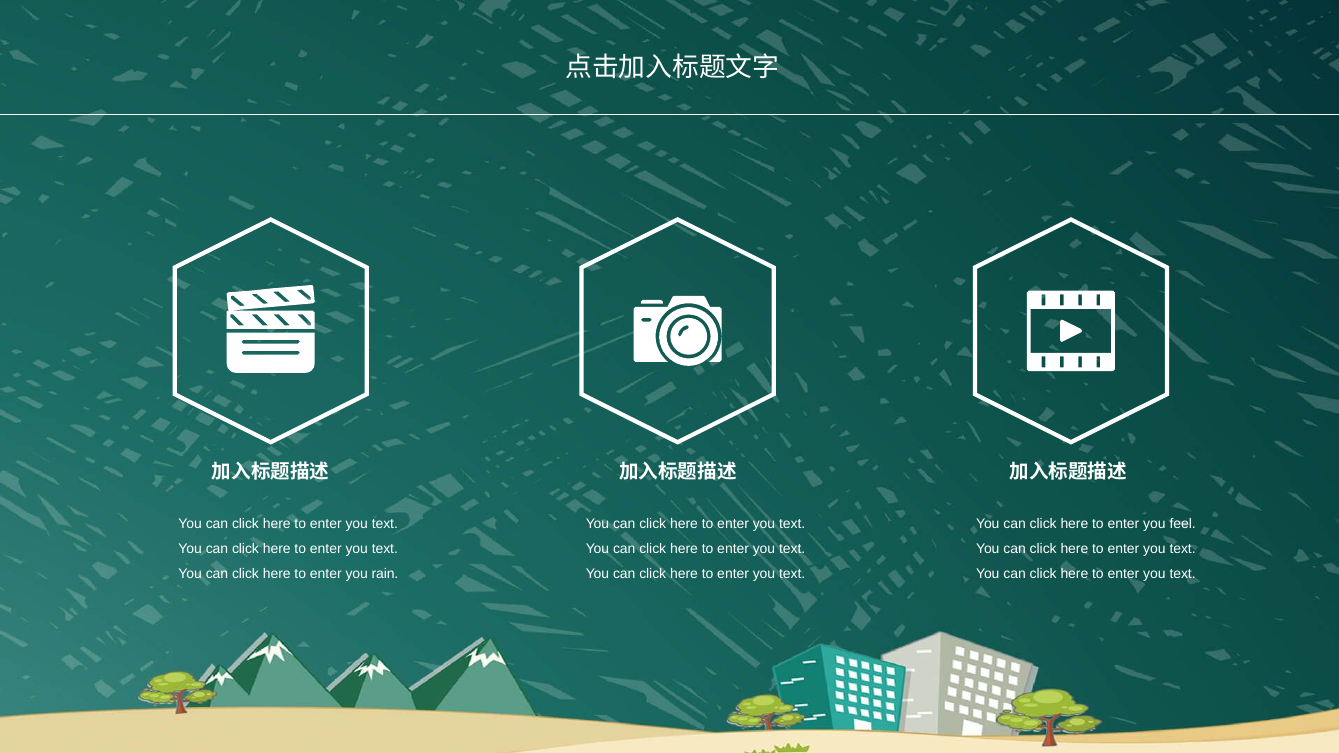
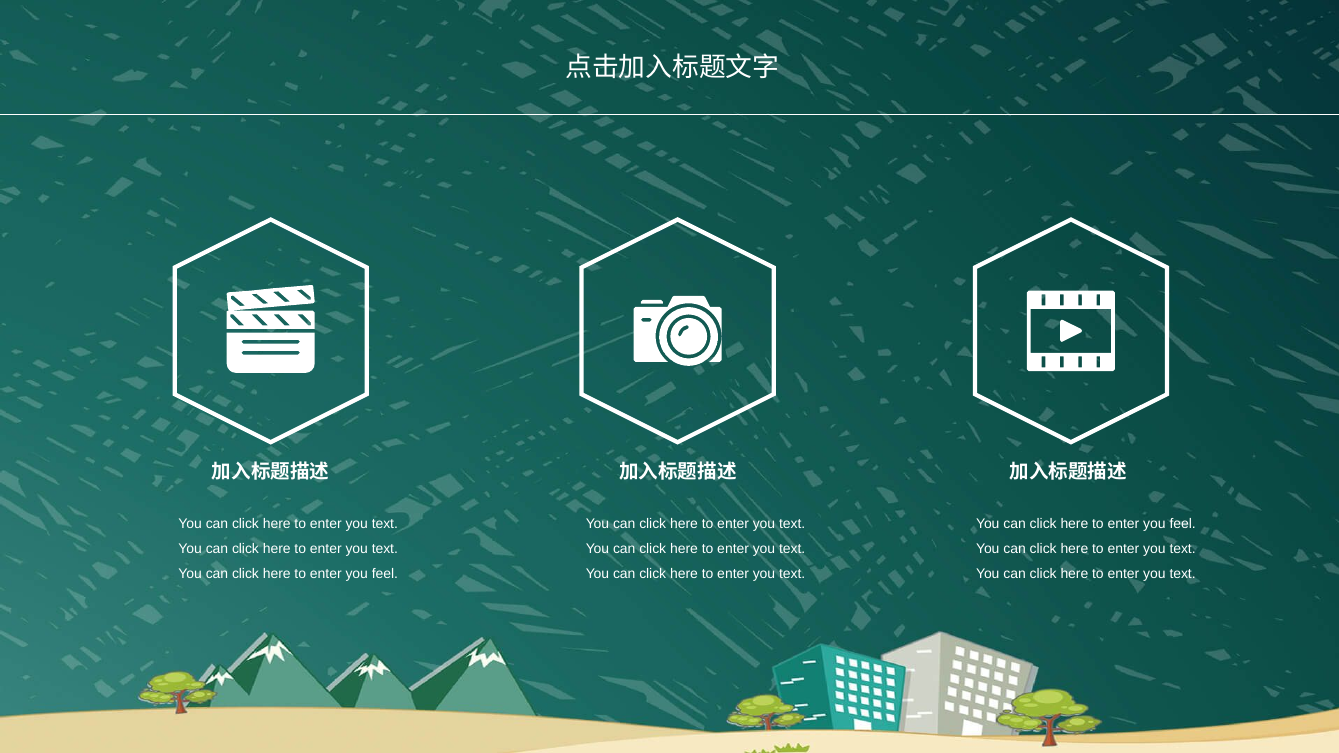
rain: rain -> feel (385, 574)
